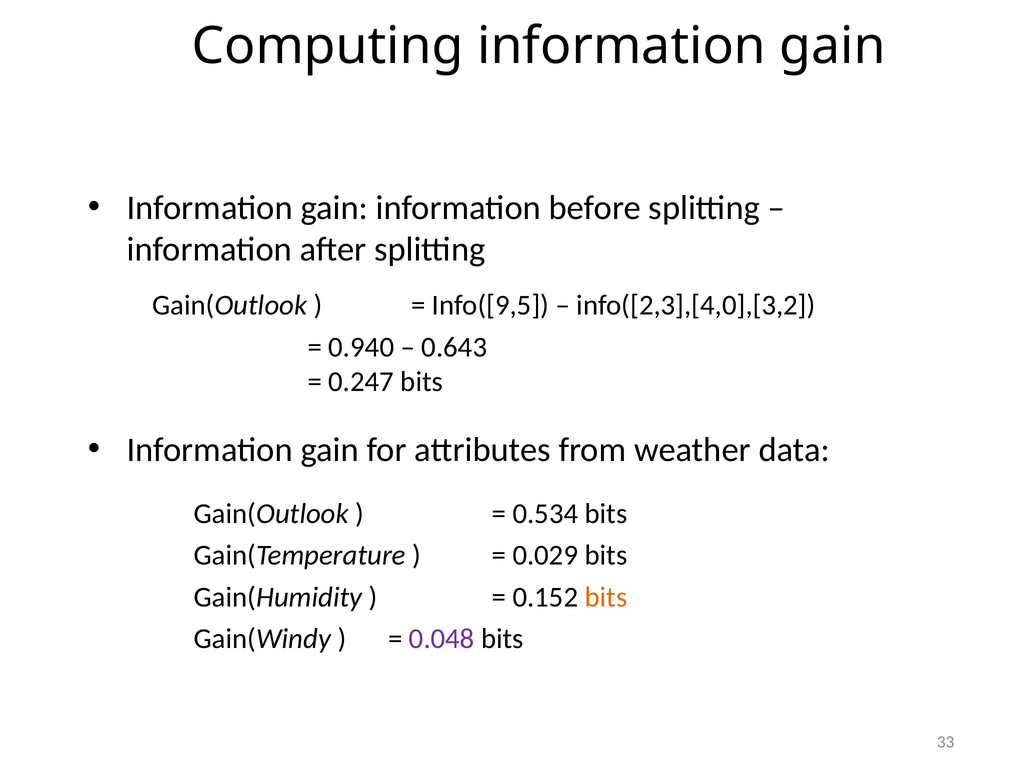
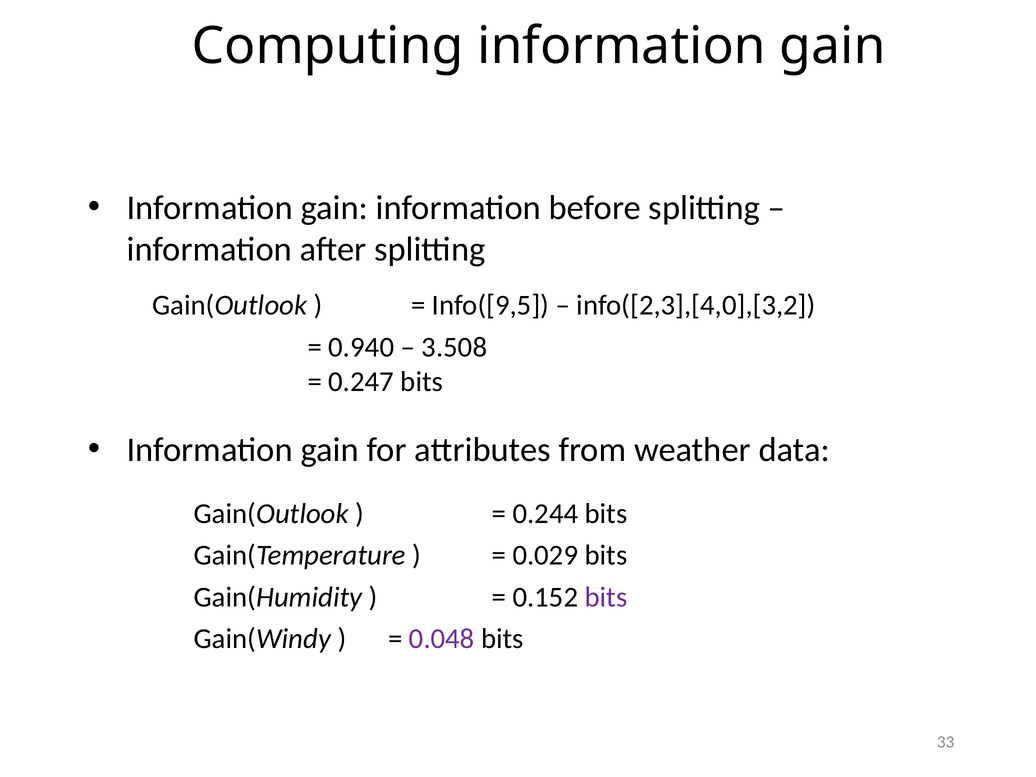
0.643: 0.643 -> 3.508 (454, 347)
0.534: 0.534 -> 0.244 (545, 514)
bits colour: orange -> purple (606, 597)
